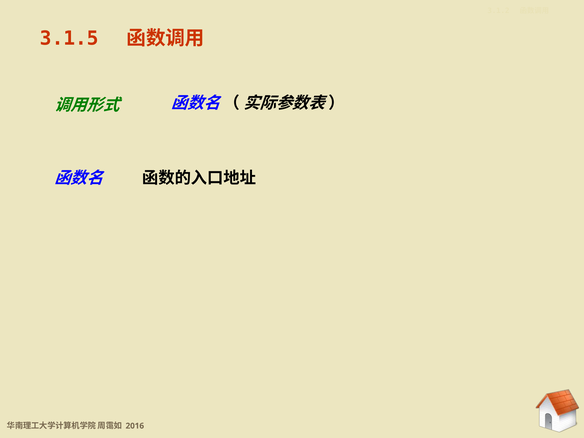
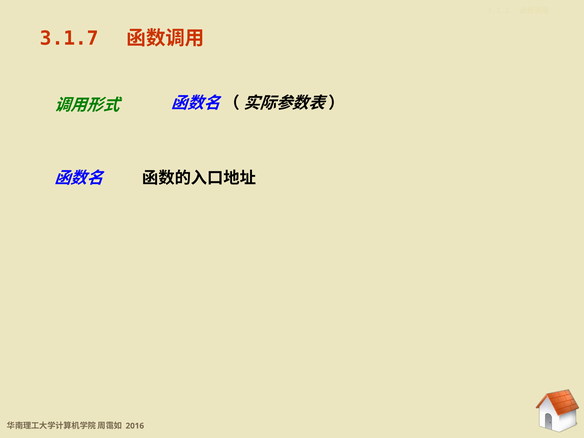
3.1.5: 3.1.5 -> 3.1.7 (69, 38)
